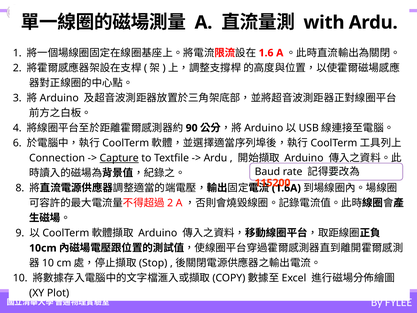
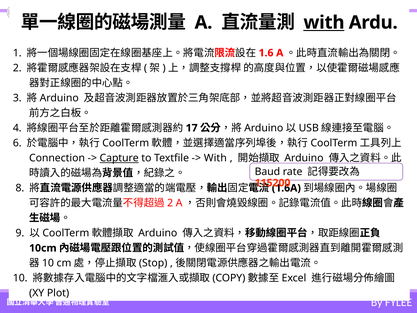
with underline: none -> present (324, 22)
90: 90 -> 17 (192, 128)
Ardu: Ardu -> With (215, 158)
